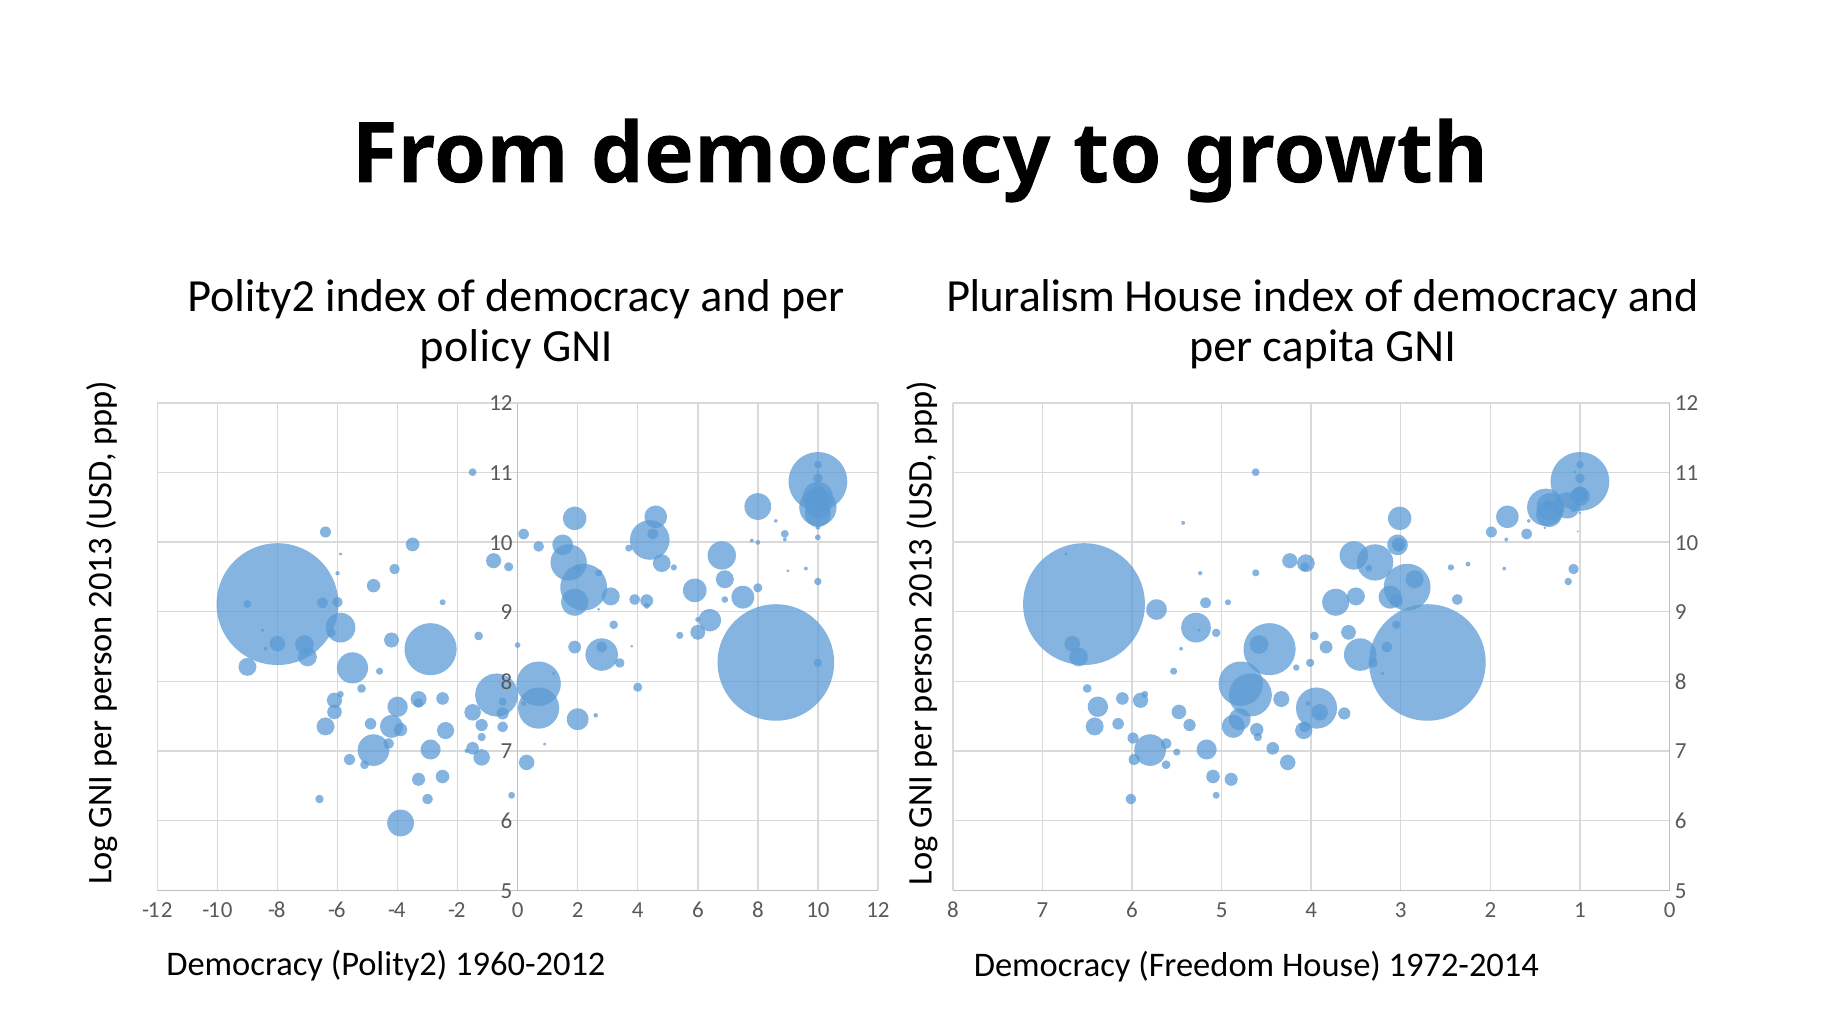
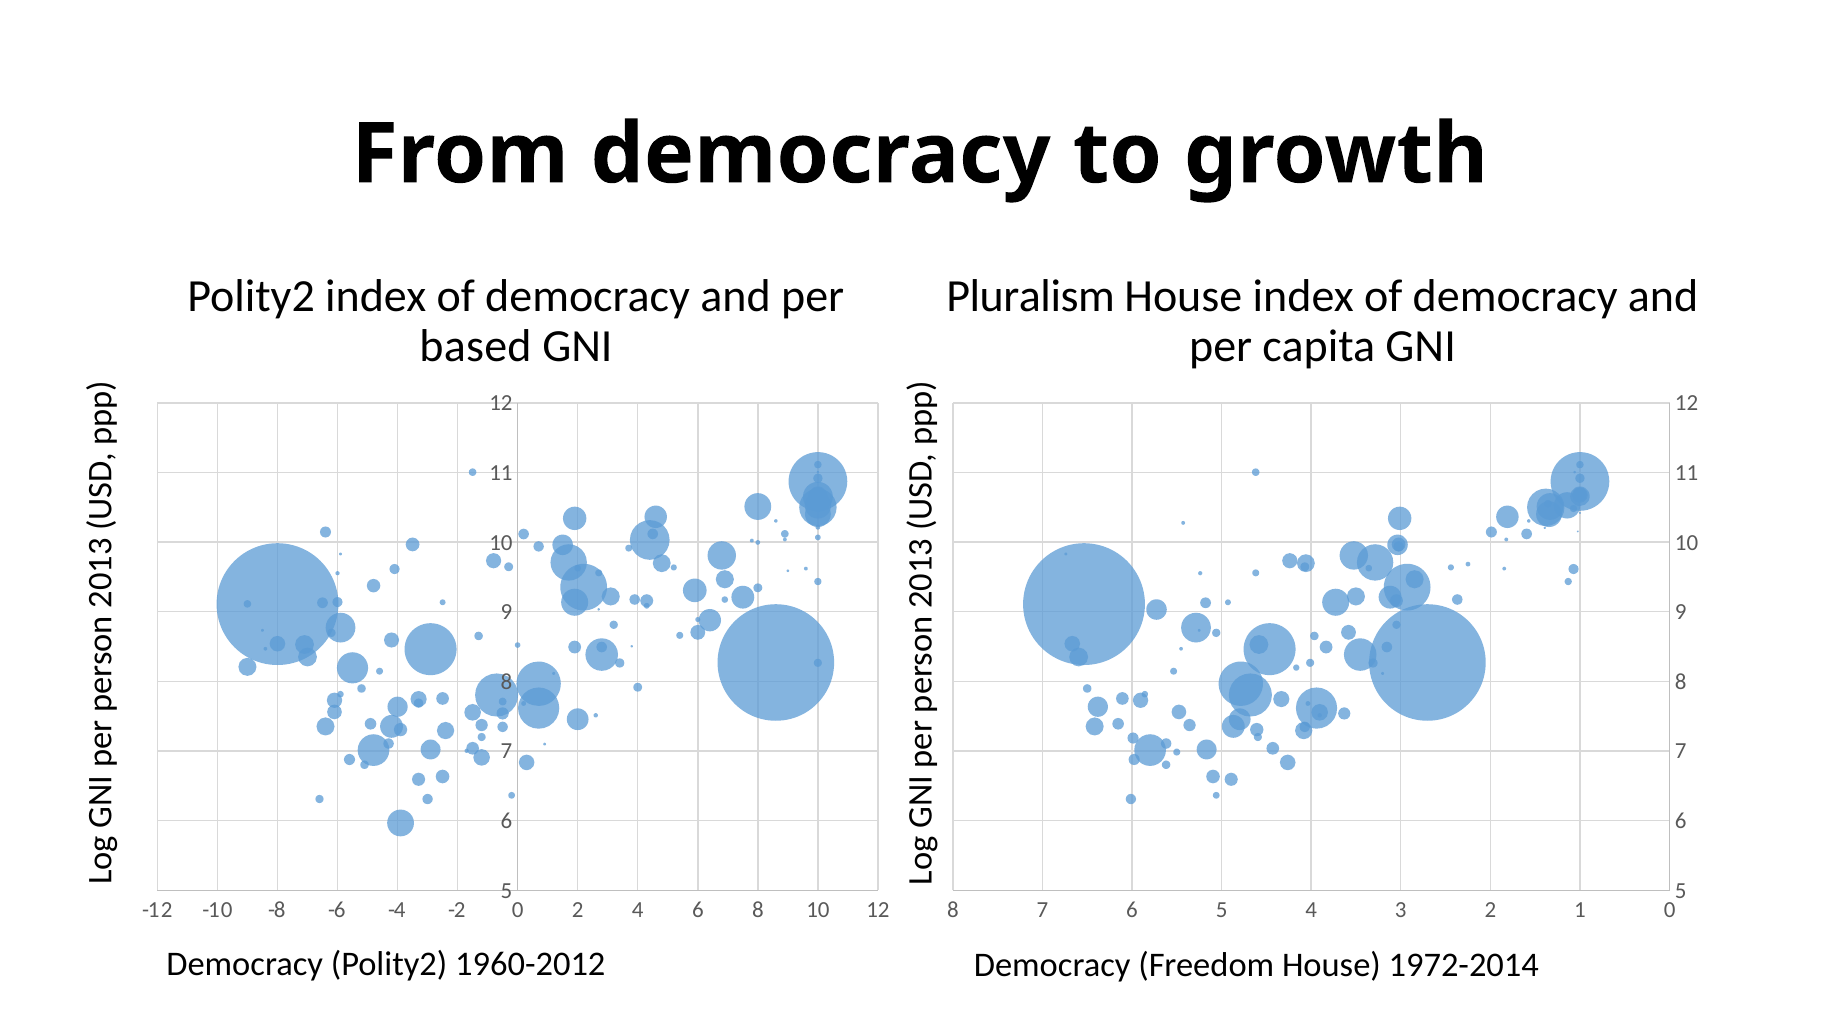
policy: policy -> based (475, 346)
